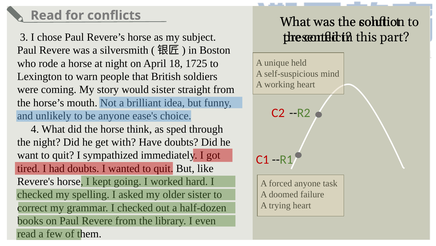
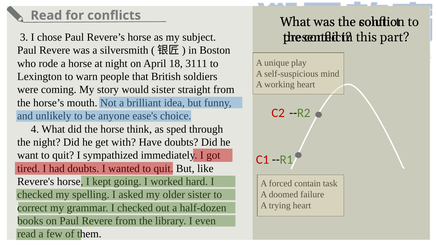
1725: 1725 -> 3111 (196, 63)
held: held -> play (299, 63)
forced anyone: anyone -> contain (308, 183)
